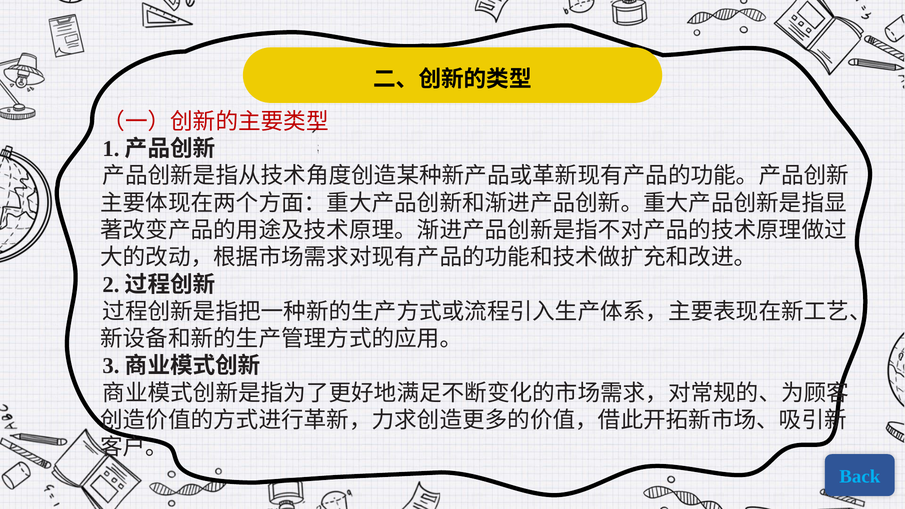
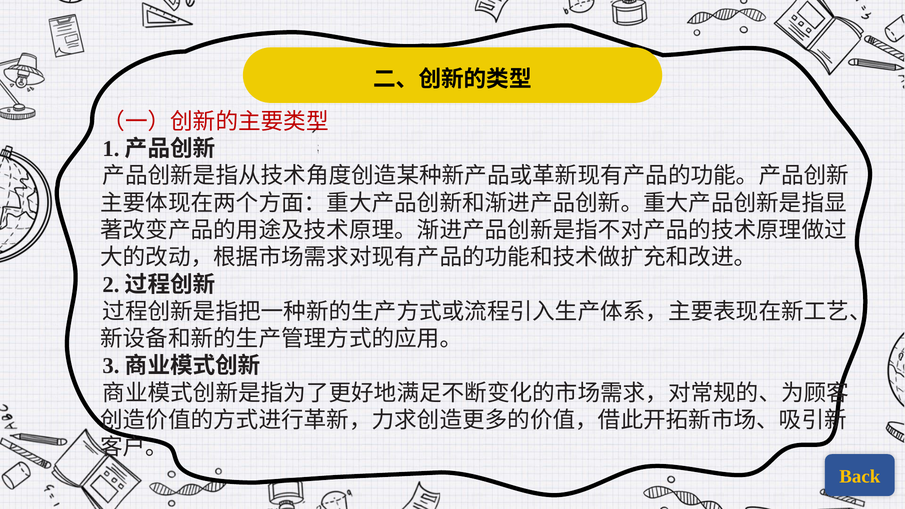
Back colour: light blue -> yellow (860, 476)
